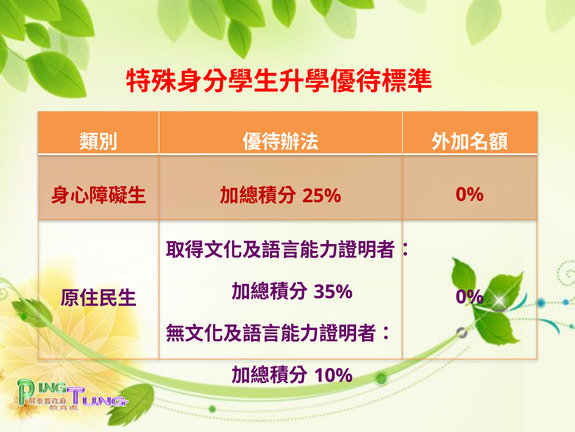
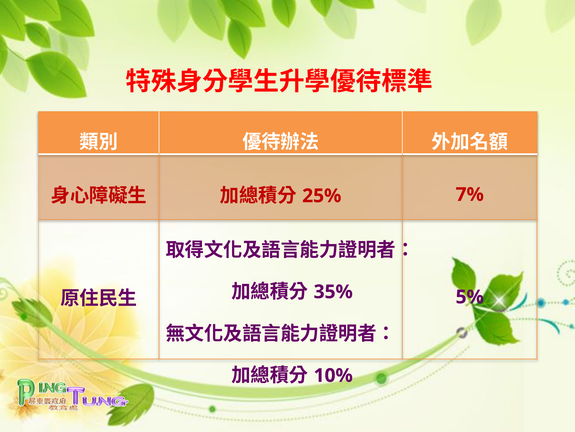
0%: 0% -> 7% (470, 194)
0%: 0% -> 5% (470, 296)
